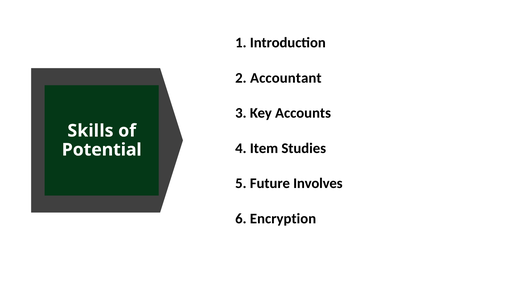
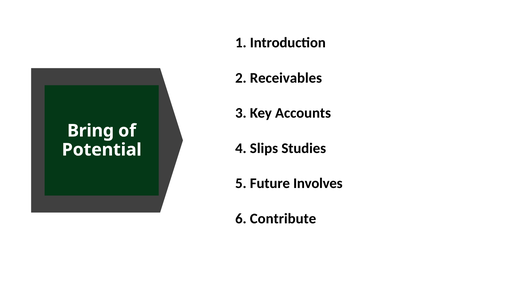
Accountant: Accountant -> Receivables (286, 78)
Skills: Skills -> Bring (91, 131)
Item: Item -> Slips (264, 149)
Encryption: Encryption -> Contribute (283, 219)
